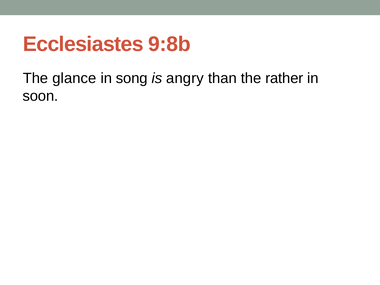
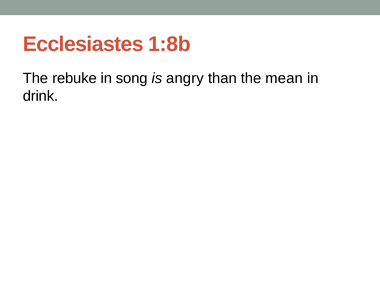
9:8b: 9:8b -> 1:8b (169, 44)
glance: glance -> rebuke (74, 78)
rather: rather -> mean (284, 78)
soon: soon -> drink (40, 96)
